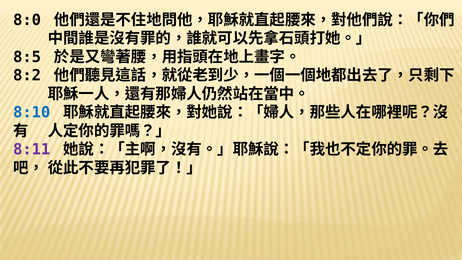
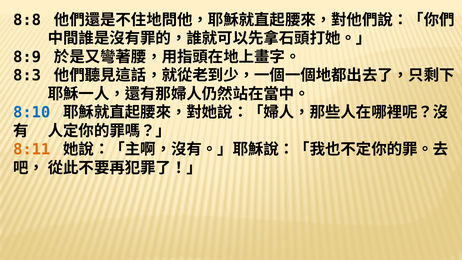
8:0: 8:0 -> 8:8 (27, 20)
8:5: 8:5 -> 8:9 (27, 57)
8:2: 8:2 -> 8:3 (27, 75)
8:11 colour: purple -> orange (32, 149)
